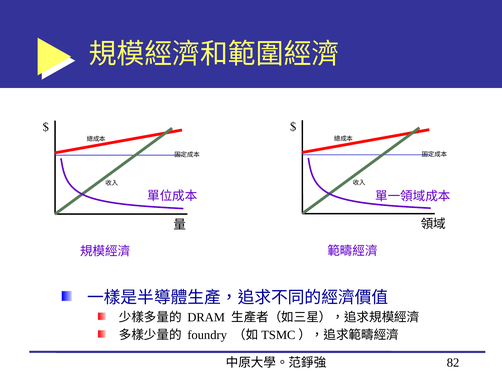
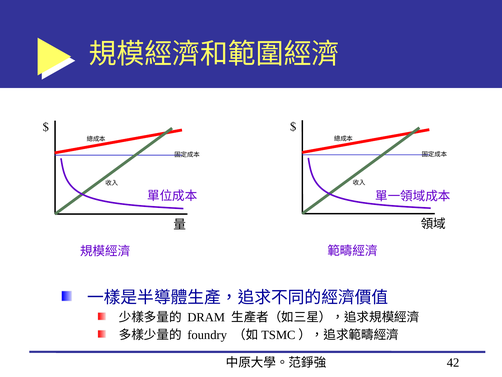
82: 82 -> 42 (453, 362)
